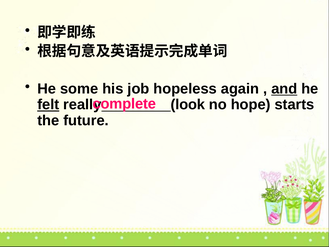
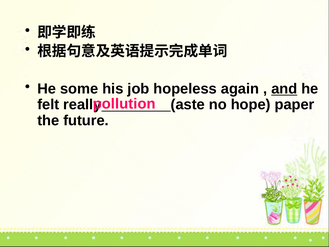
complete: complete -> pollution (124, 104)
felt underline: present -> none (48, 105)
look: look -> aste (188, 105)
starts: starts -> paper (294, 105)
